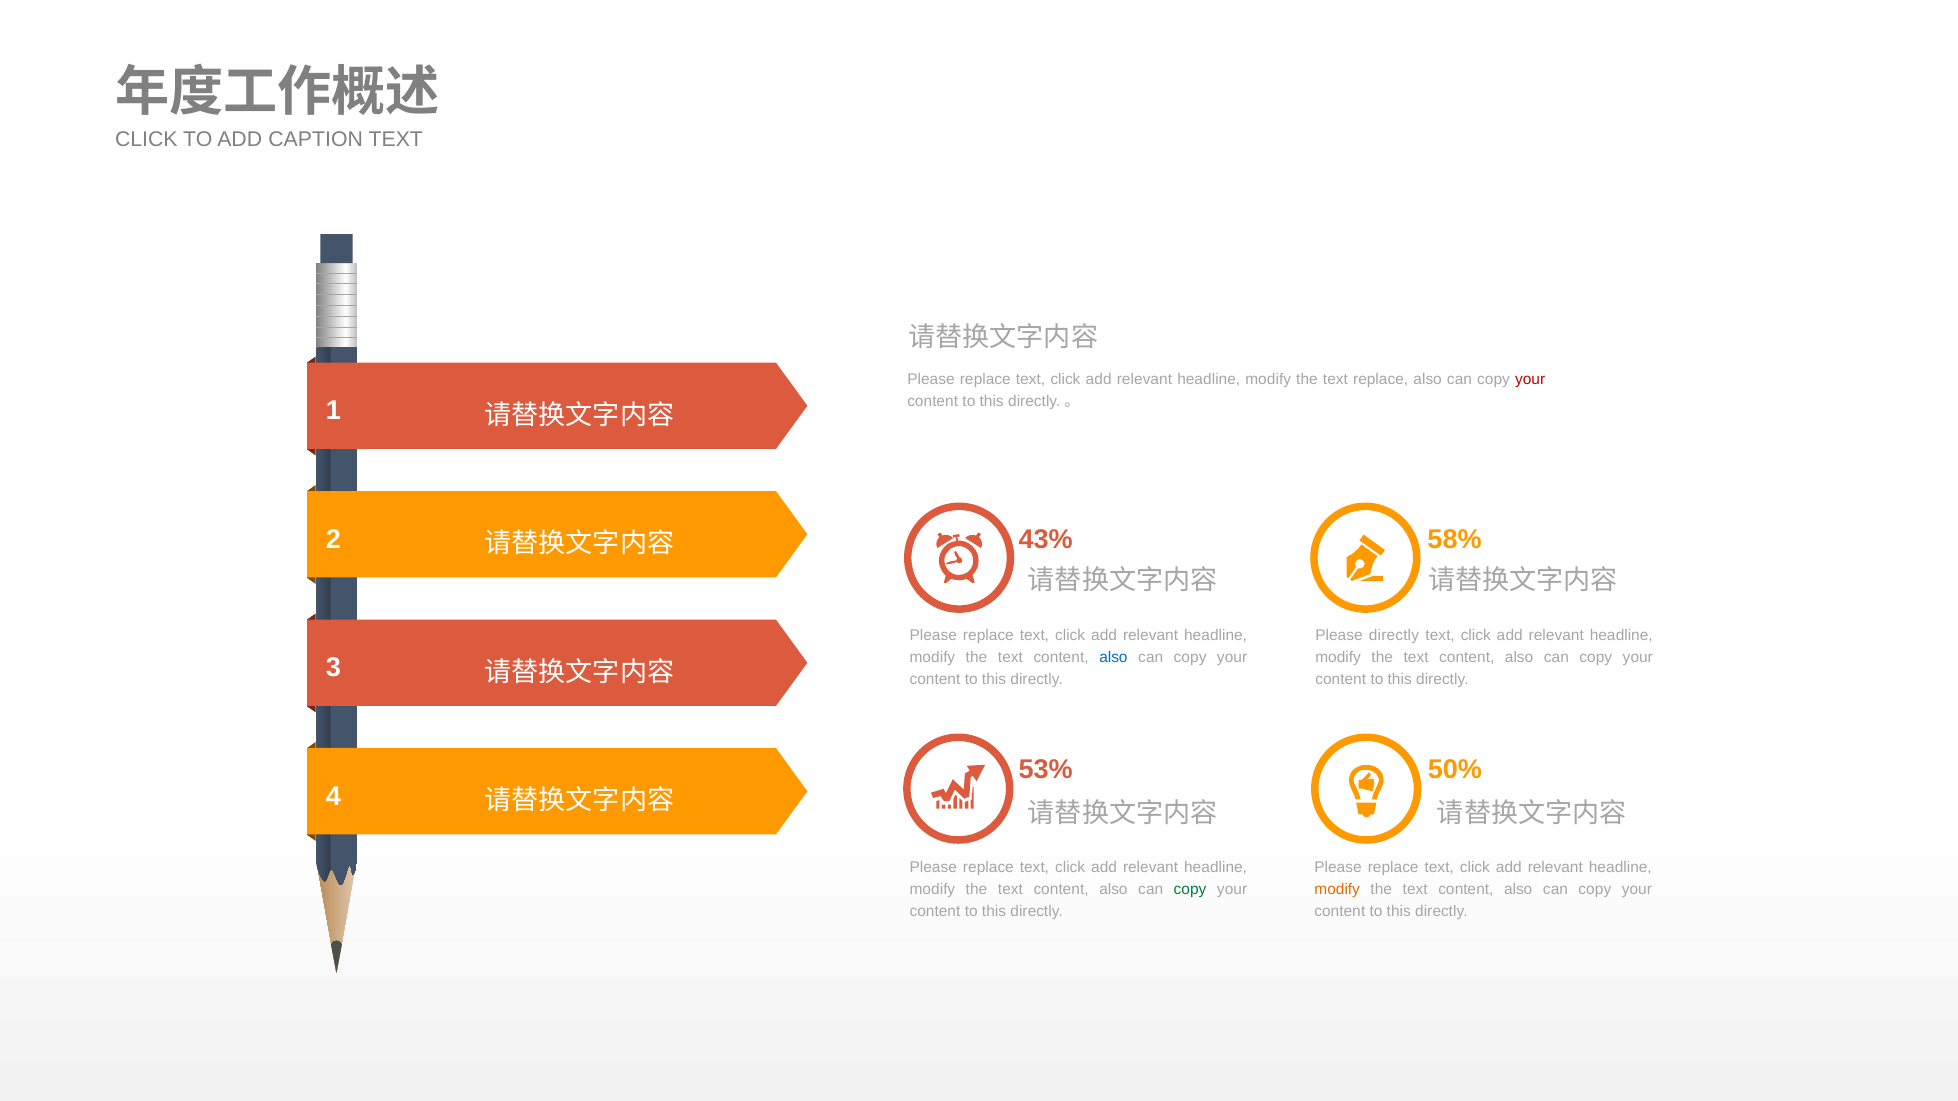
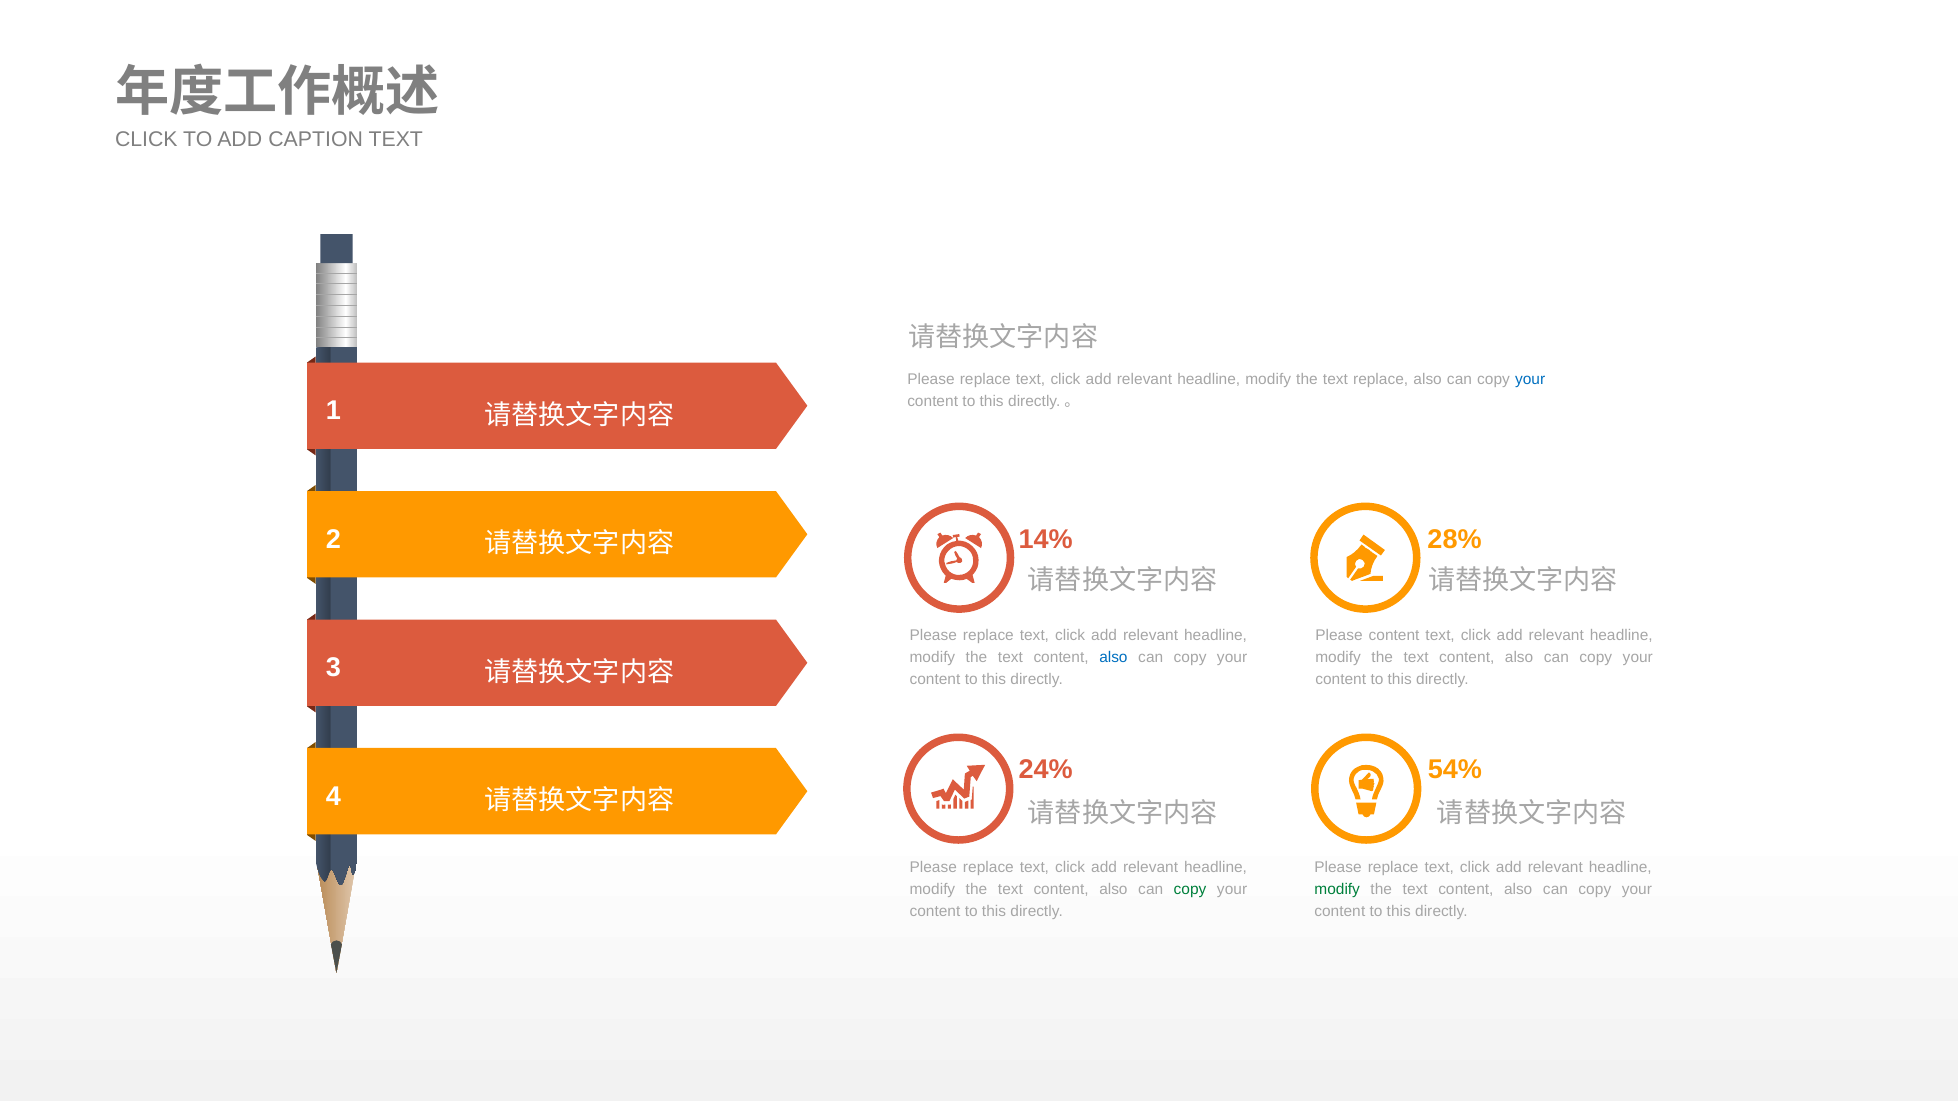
your colour: red -> blue (1530, 379)
43%: 43% -> 14% (1046, 540)
58%: 58% -> 28% (1455, 540)
Please directly: directly -> content (1394, 636)
53%: 53% -> 24% (1046, 770)
50%: 50% -> 54% (1455, 770)
modify colour: orange -> green (1337, 890)
